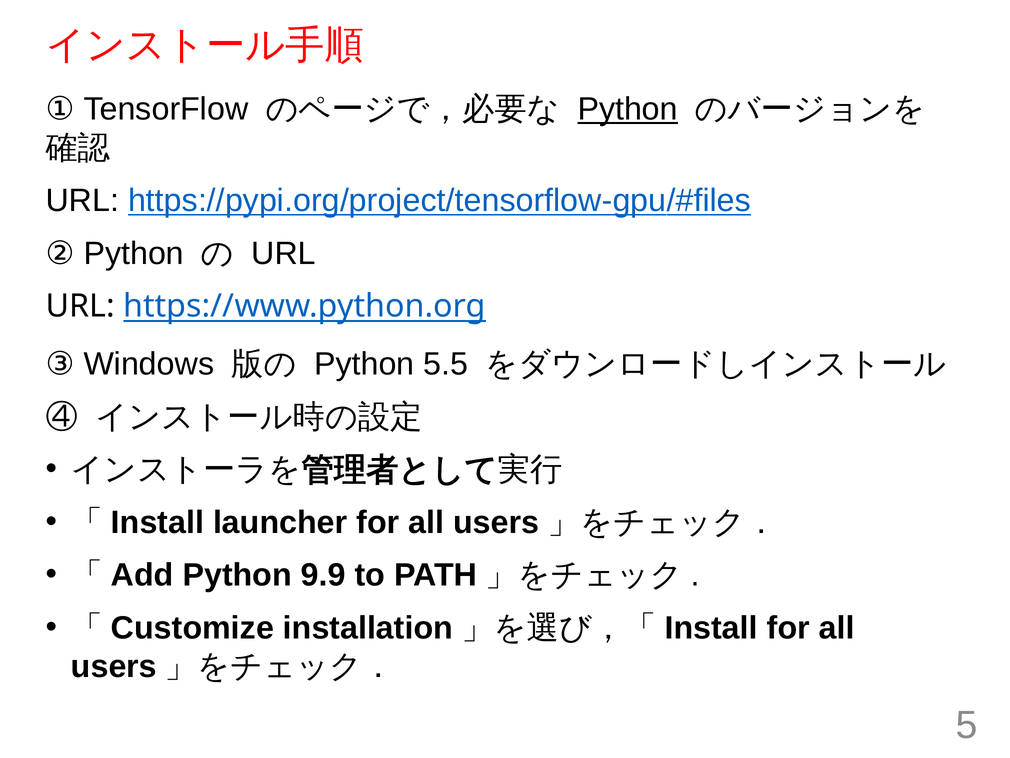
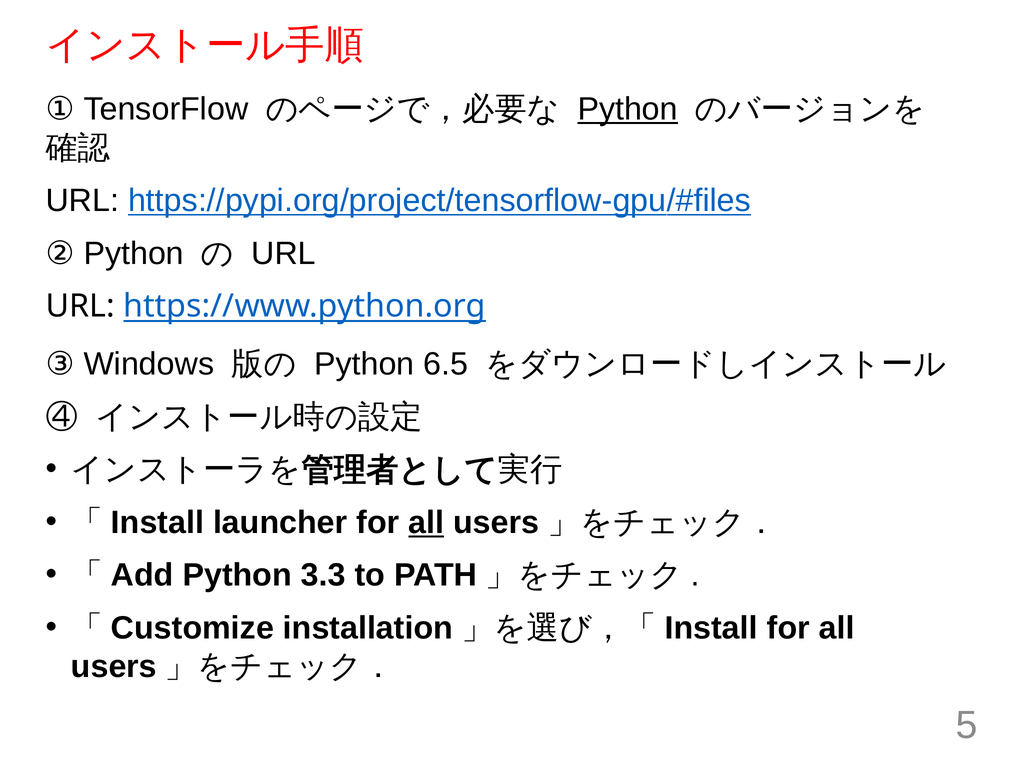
5.5: 5.5 -> 6.5 (446, 364)
all underline: none -> present (426, 522)
9.9: 9.9 -> 3.3 (323, 575)
